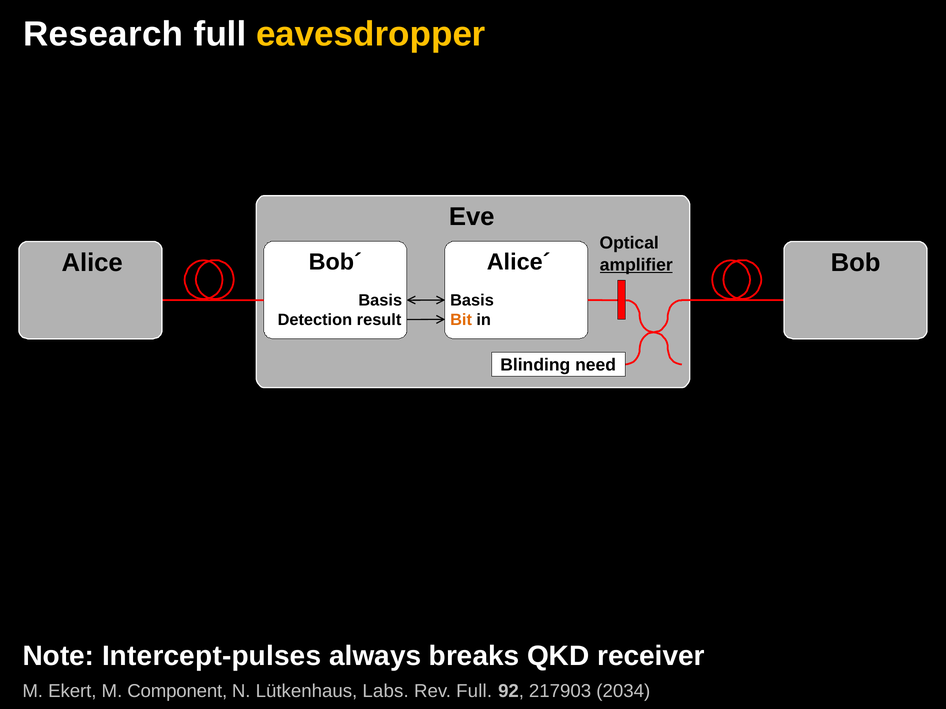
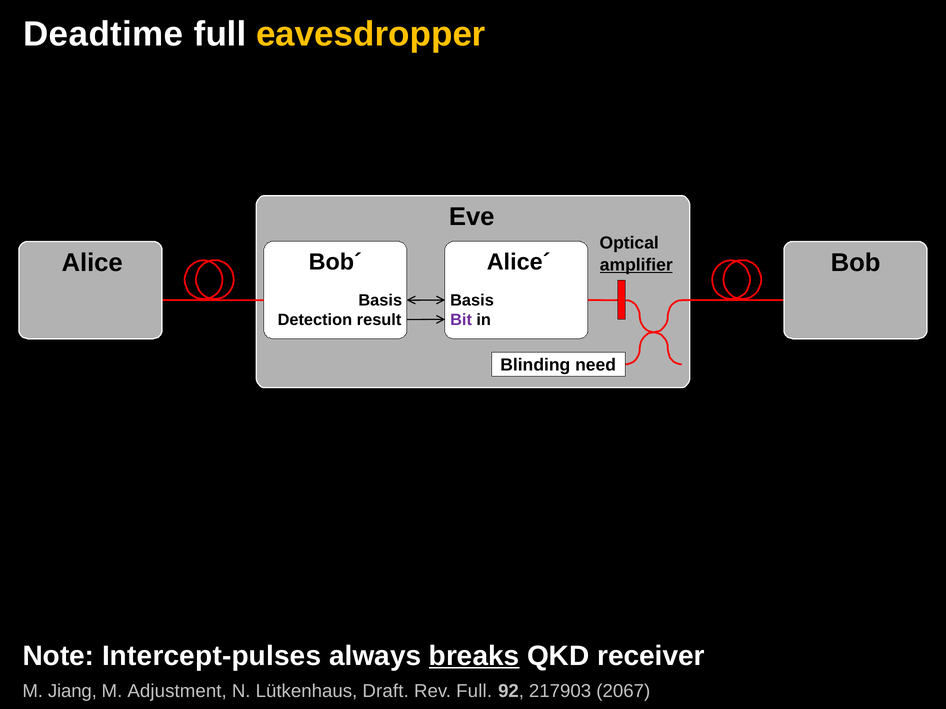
Research: Research -> Deadtime (103, 34)
Bit colour: orange -> purple (461, 320)
breaks underline: none -> present (474, 656)
Ekert: Ekert -> Jiang (72, 692)
Component: Component -> Adjustment (177, 692)
Labs: Labs -> Draft (386, 692)
2034: 2034 -> 2067 (623, 692)
